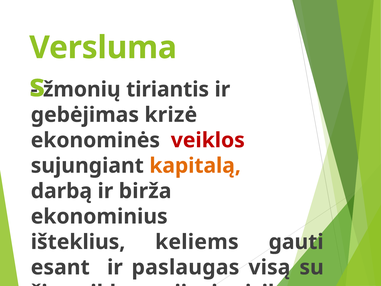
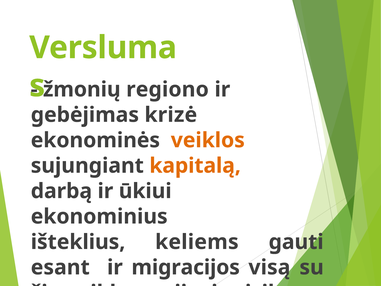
tiriantis: tiriantis -> regiono (167, 89)
veiklos colour: red -> orange (208, 140)
birža: birža -> ūkiui (145, 191)
paslaugas: paslaugas -> migracijos (186, 267)
